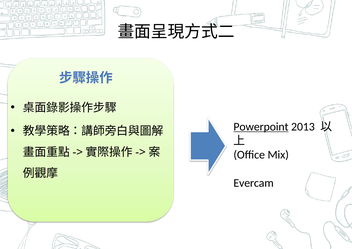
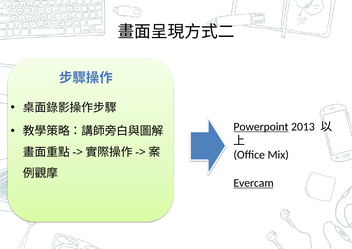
Evercam underline: none -> present (254, 183)
